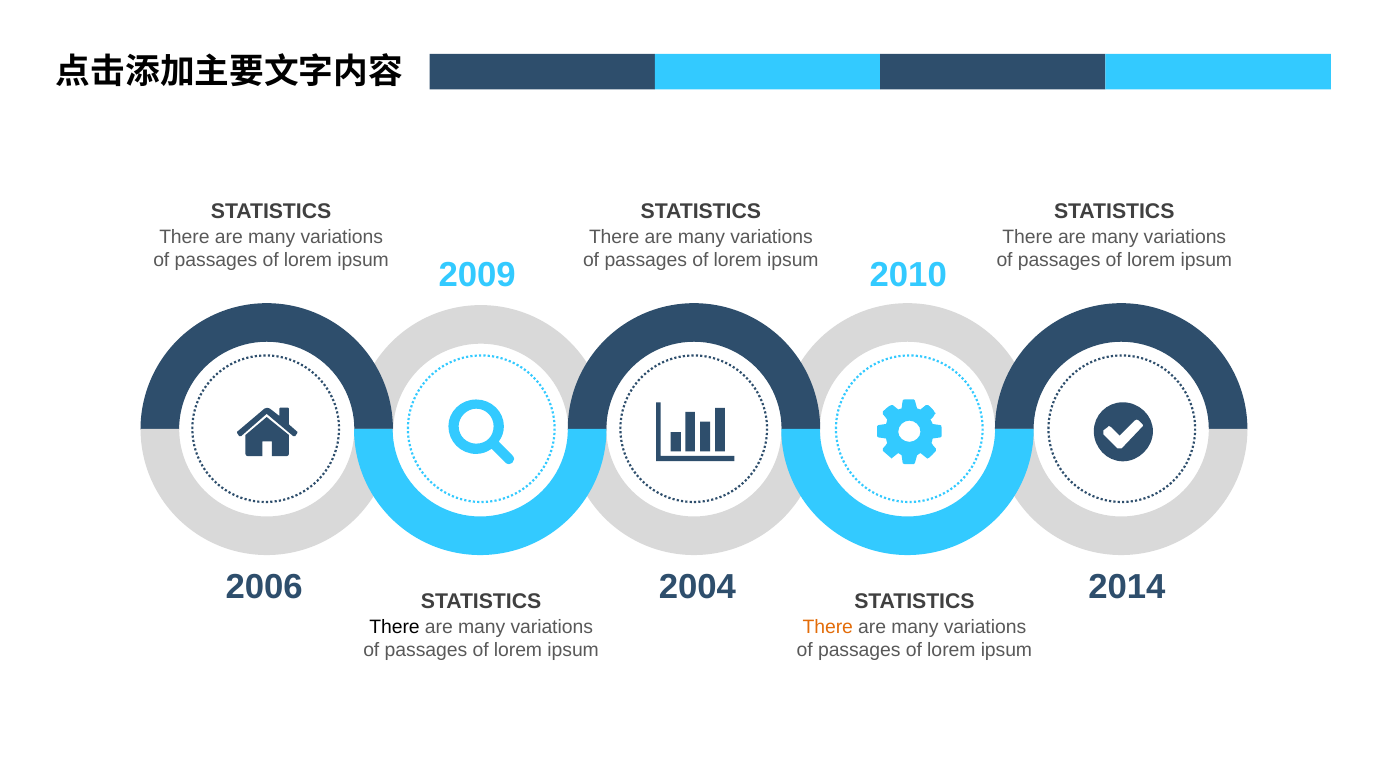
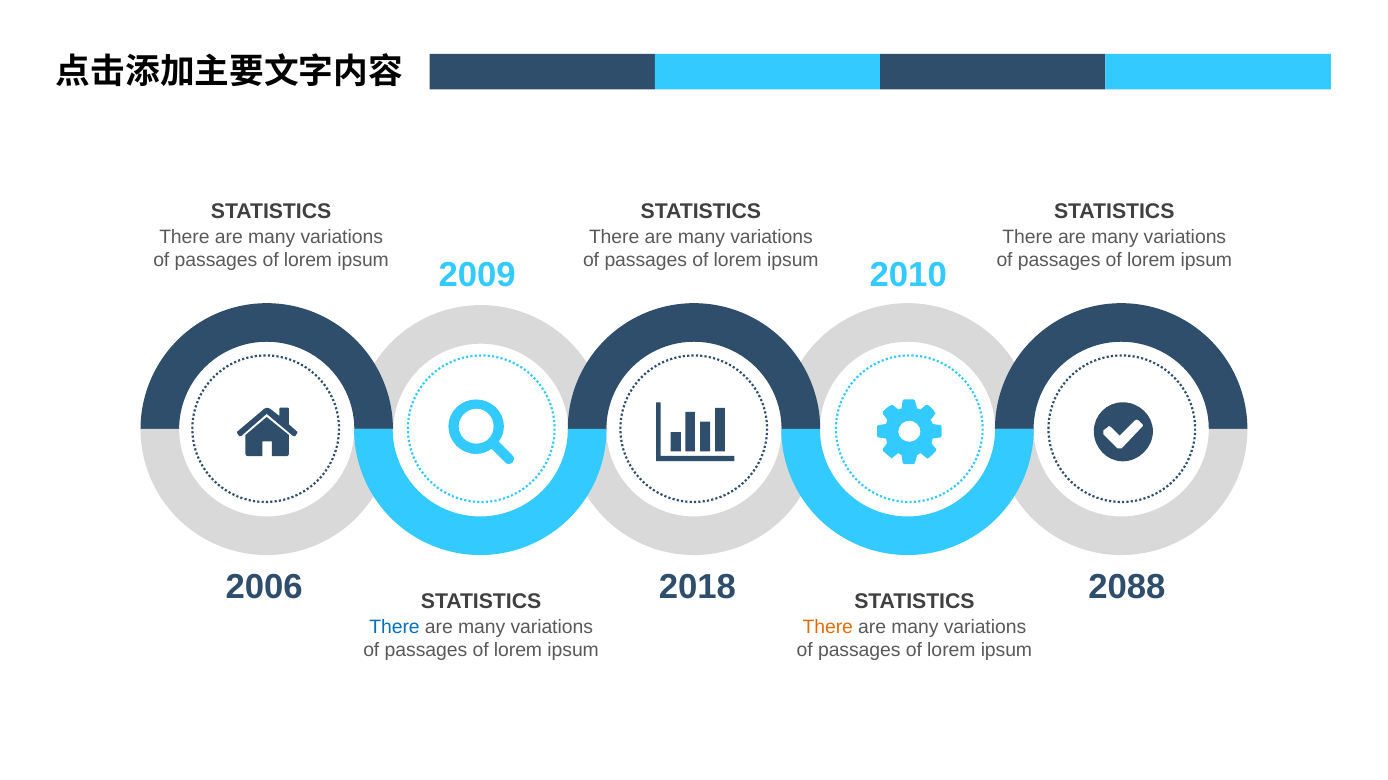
2004: 2004 -> 2018 (697, 587)
2014: 2014 -> 2088 (1127, 587)
There colour: black -> blue (395, 628)
